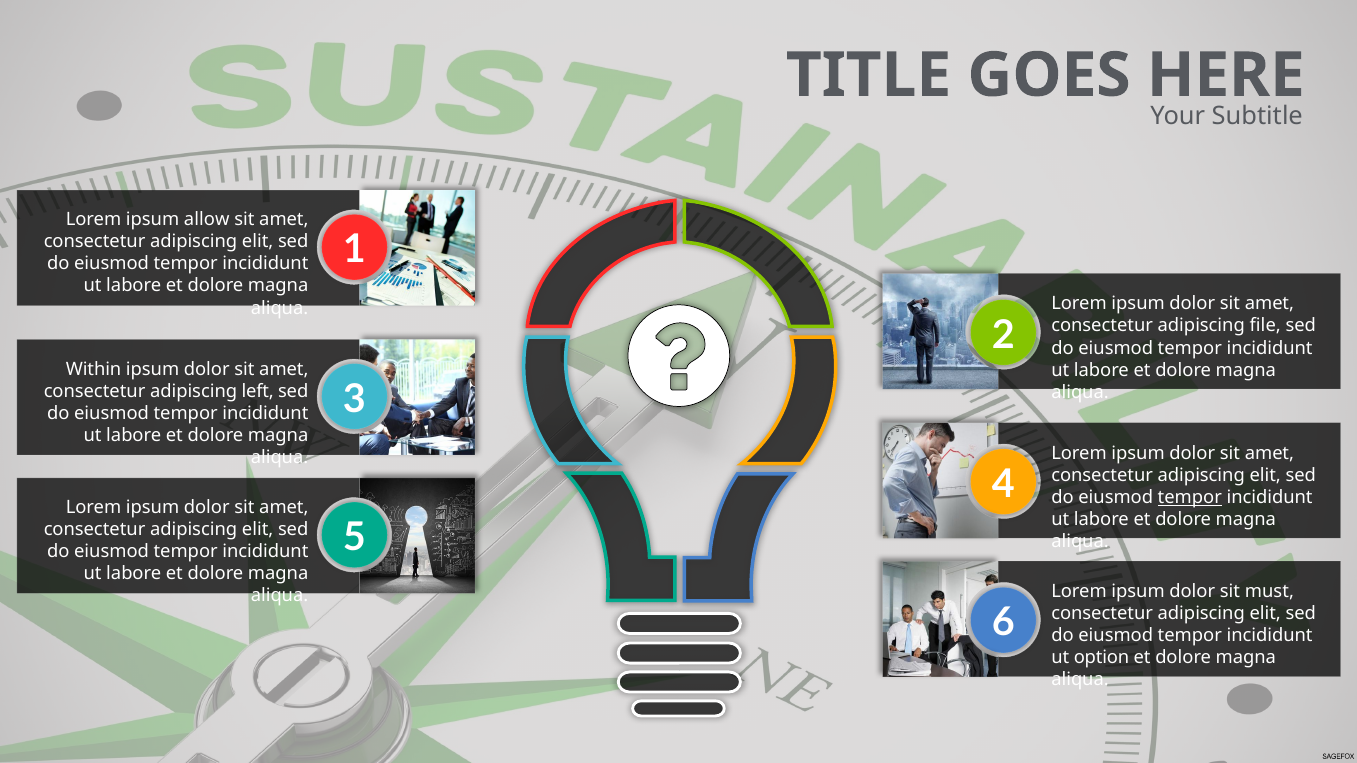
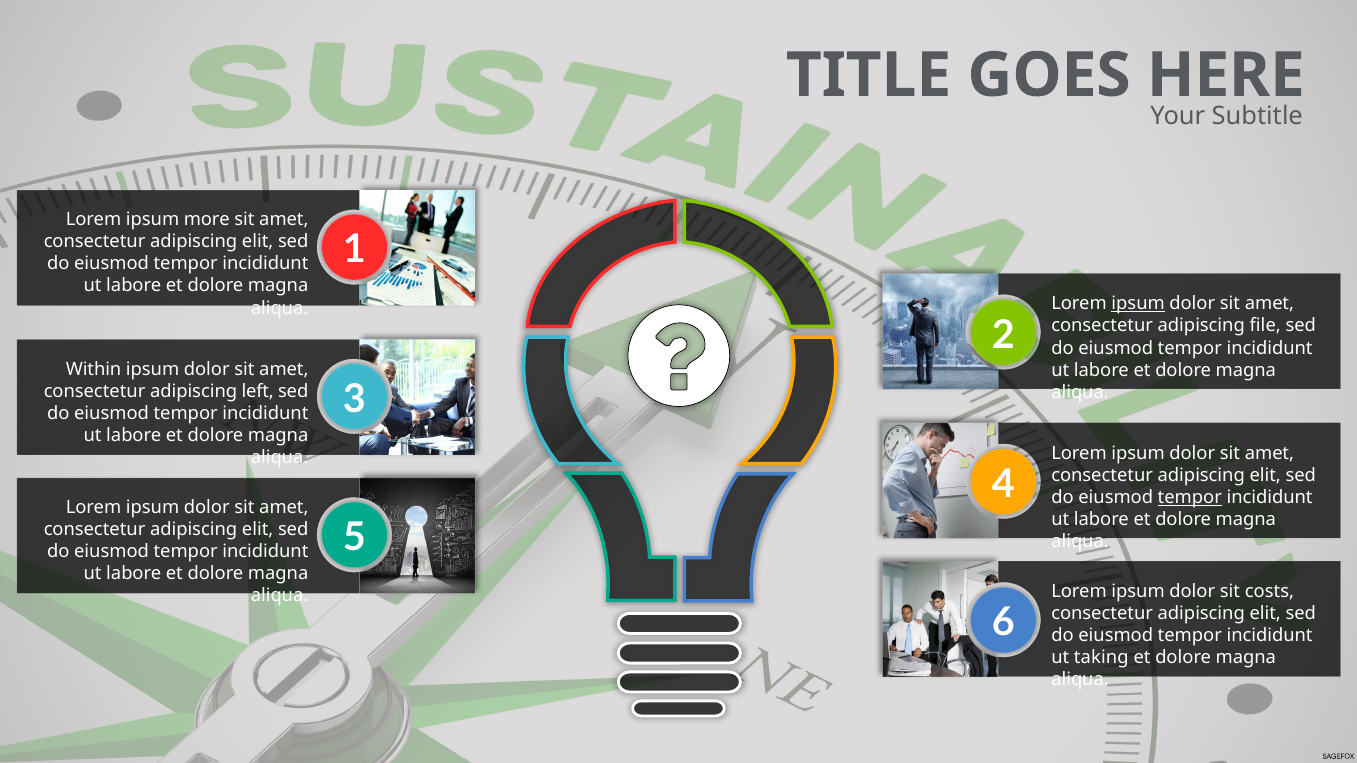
allow: allow -> more (207, 220)
ipsum underline: none -> present (1138, 304)
must: must -> costs (1269, 592)
option: option -> taking (1101, 658)
